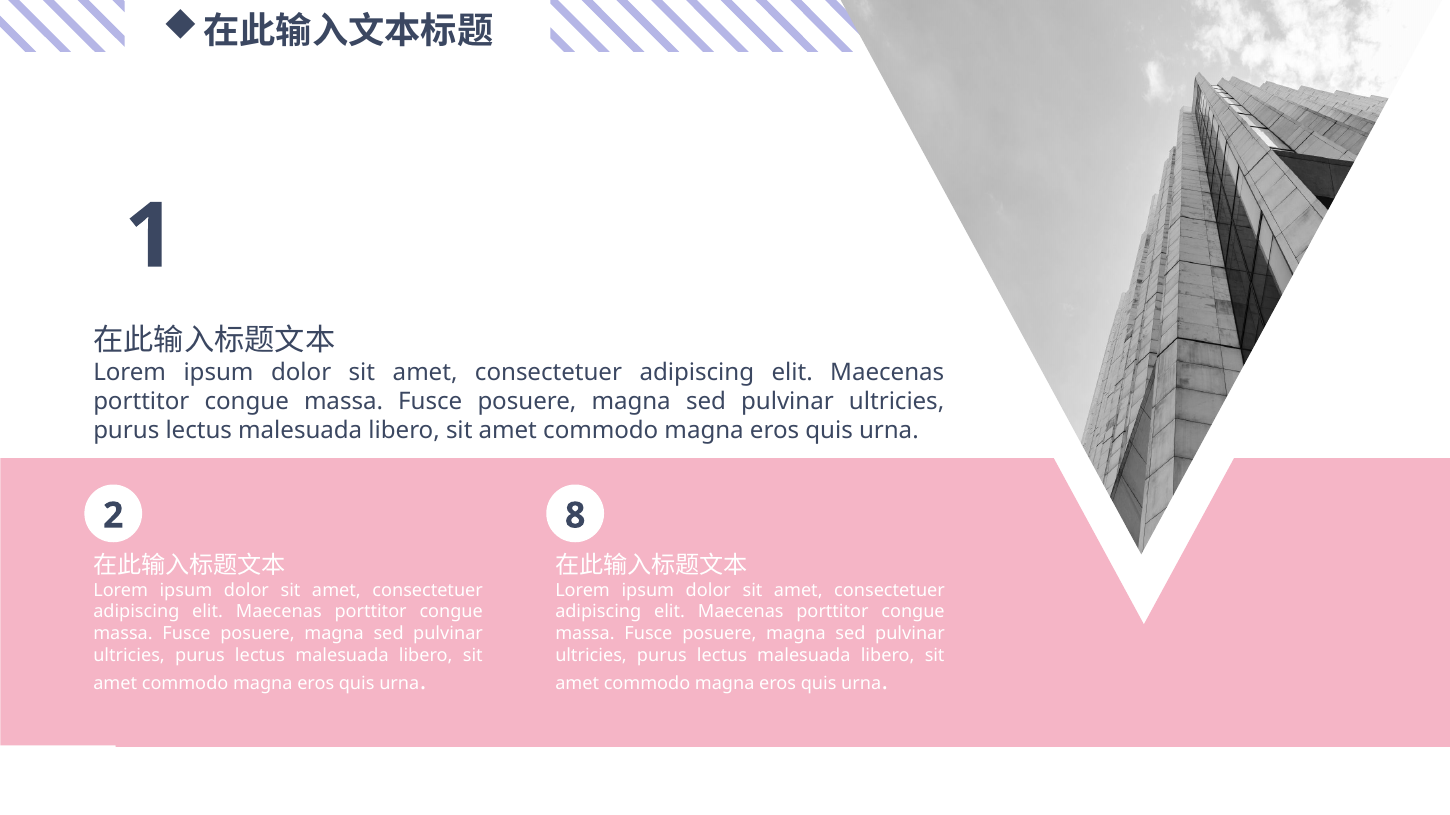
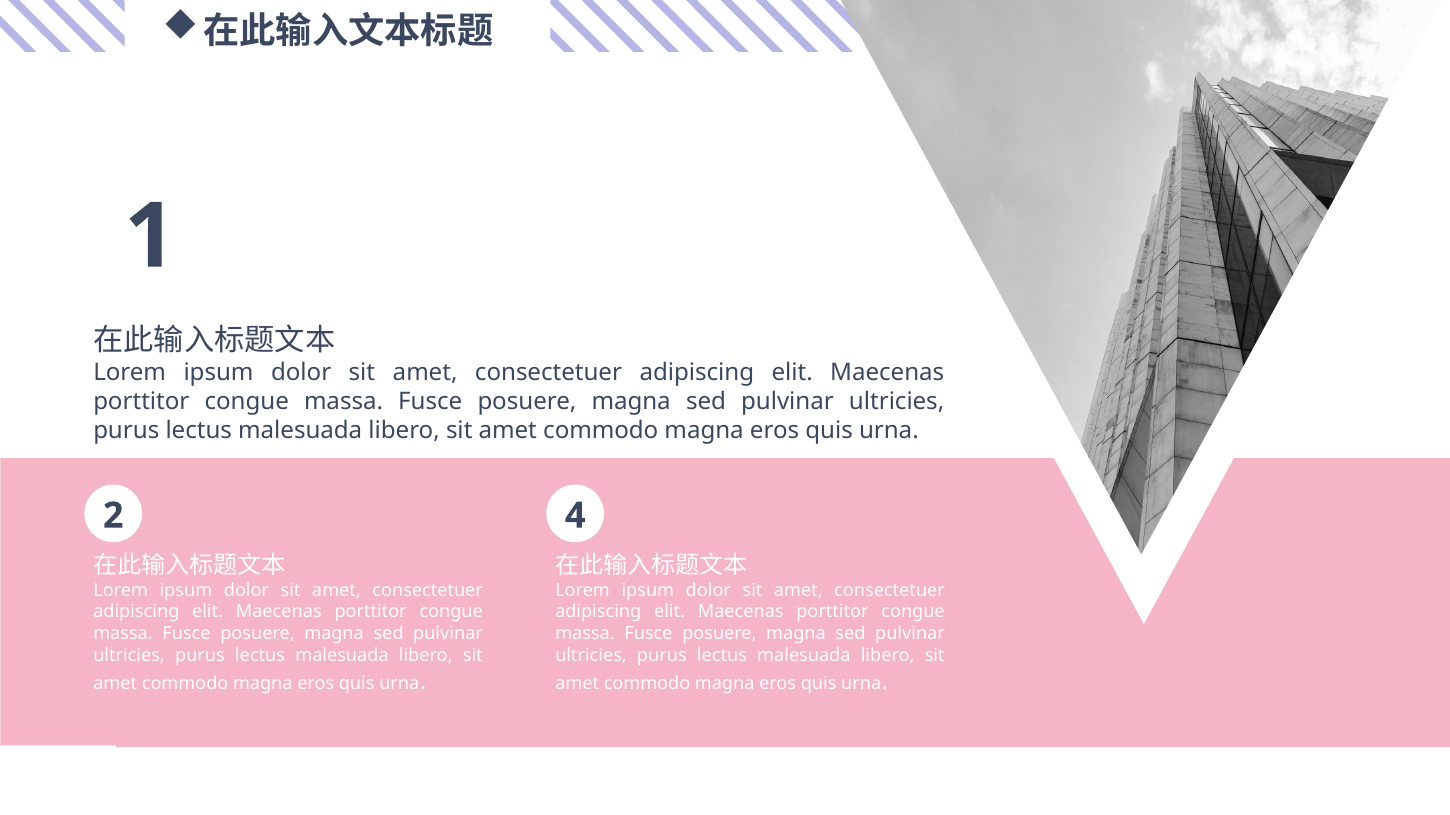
8: 8 -> 4 (575, 516)
